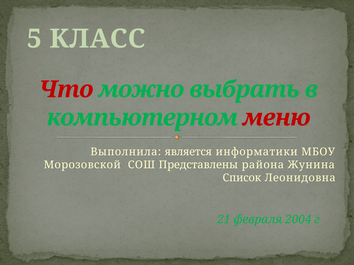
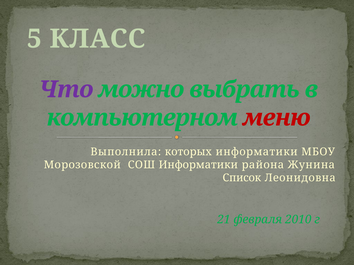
Что colour: red -> purple (66, 90)
является: является -> которых (188, 152)
СОШ Представлены: Представлены -> Информатики (198, 165)
2004: 2004 -> 2010 (298, 220)
